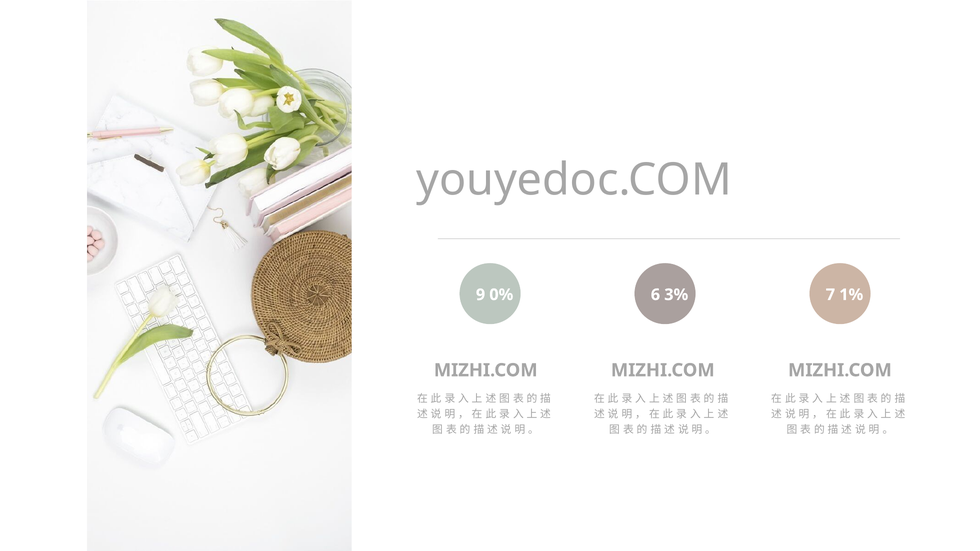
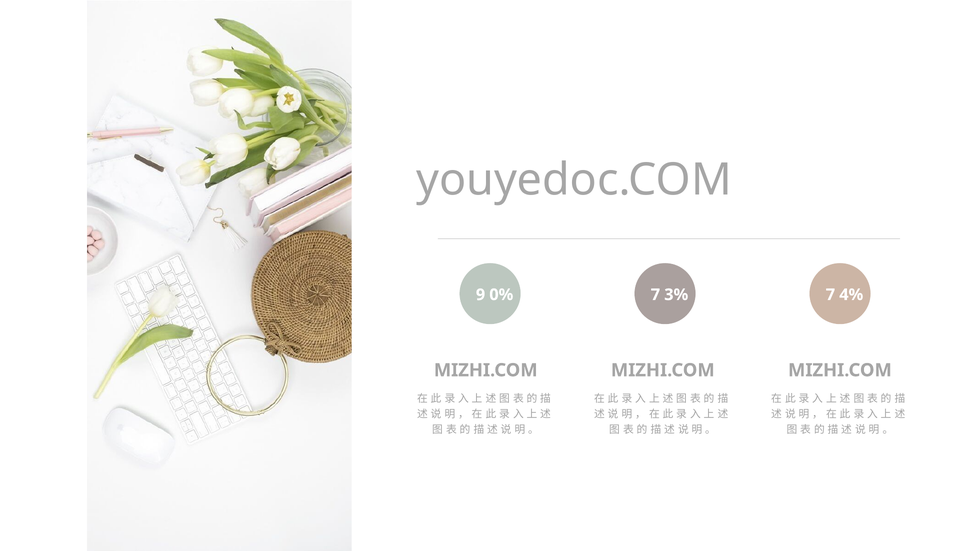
0% 6: 6 -> 7 (655, 295)
1%: 1% -> 4% (851, 295)
